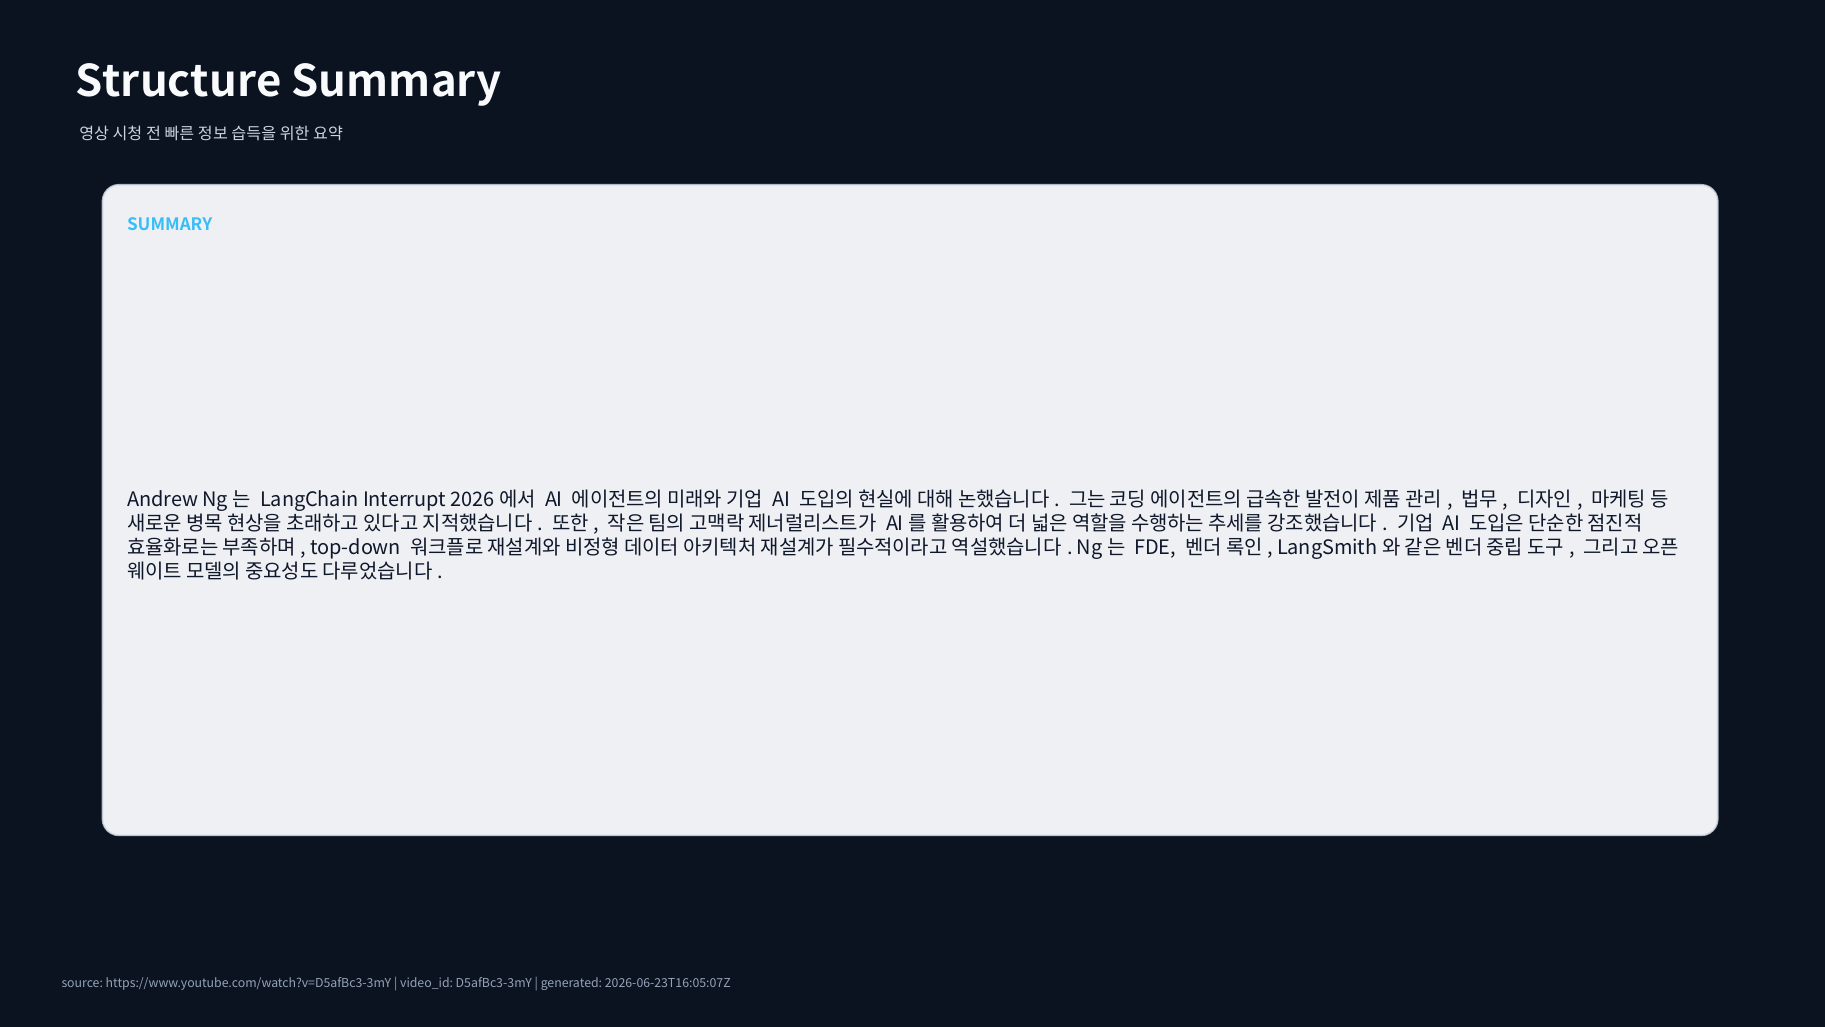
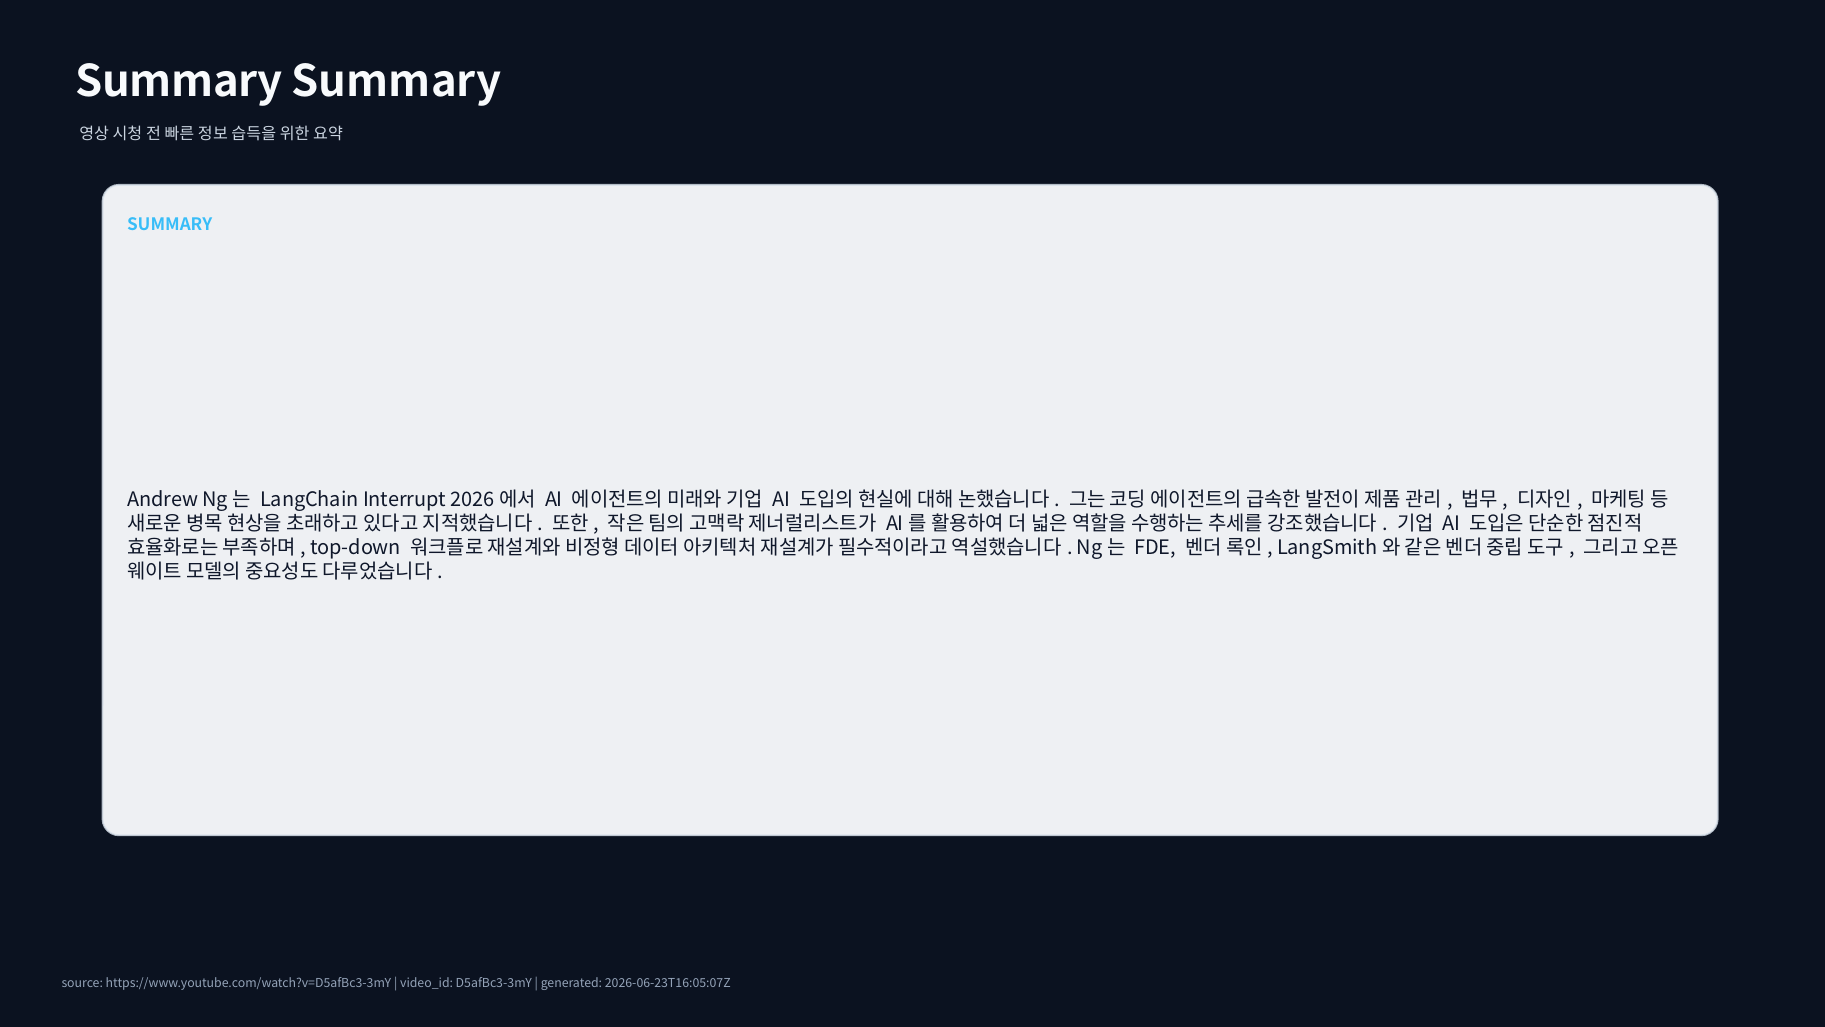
Structure: Structure -> Summary (179, 82)
